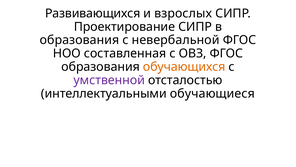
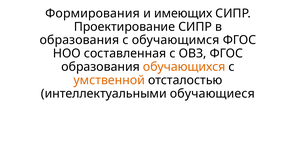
Развивающихся: Развивающихся -> Формирования (93, 13)
взрослых: взрослых -> имеющих (183, 13)
невербальной: невербальной -> обучающимся (176, 40)
умственной colour: purple -> orange (109, 80)
